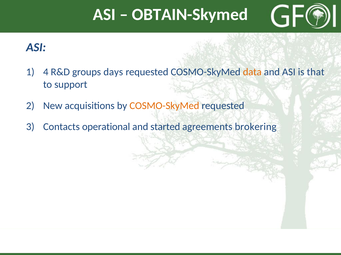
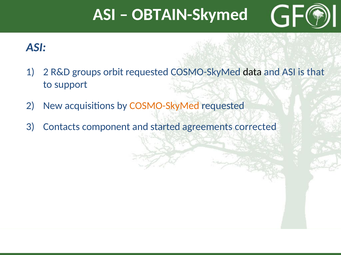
4: 4 -> 2 (46, 72)
days: days -> orbit (113, 72)
data colour: orange -> black (252, 72)
operational: operational -> component (106, 127)
brokering: brokering -> corrected (256, 127)
